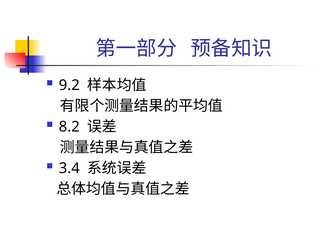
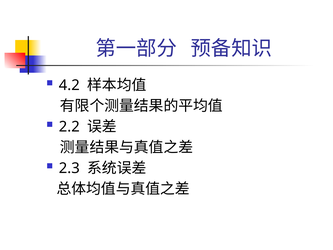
9.2: 9.2 -> 4.2 (69, 85)
8.2: 8.2 -> 2.2 (69, 127)
3.4: 3.4 -> 2.3 (69, 168)
